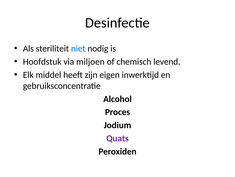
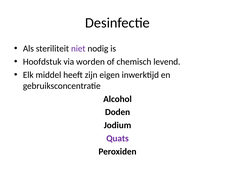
niet colour: blue -> purple (78, 48)
miljoen: miljoen -> worden (90, 61)
Proces: Proces -> Doden (118, 112)
